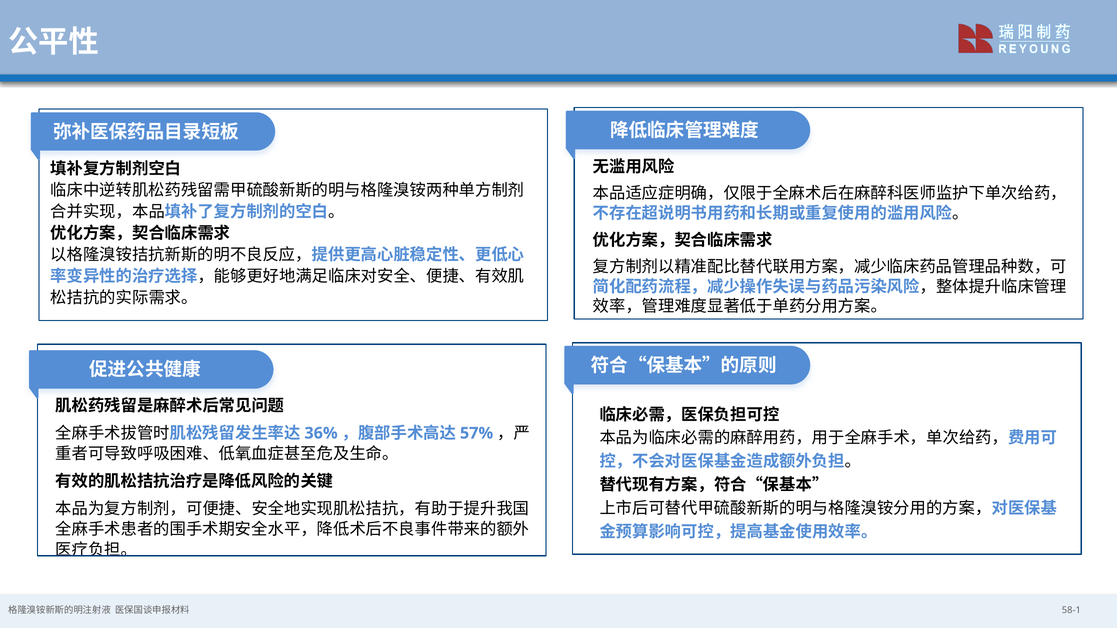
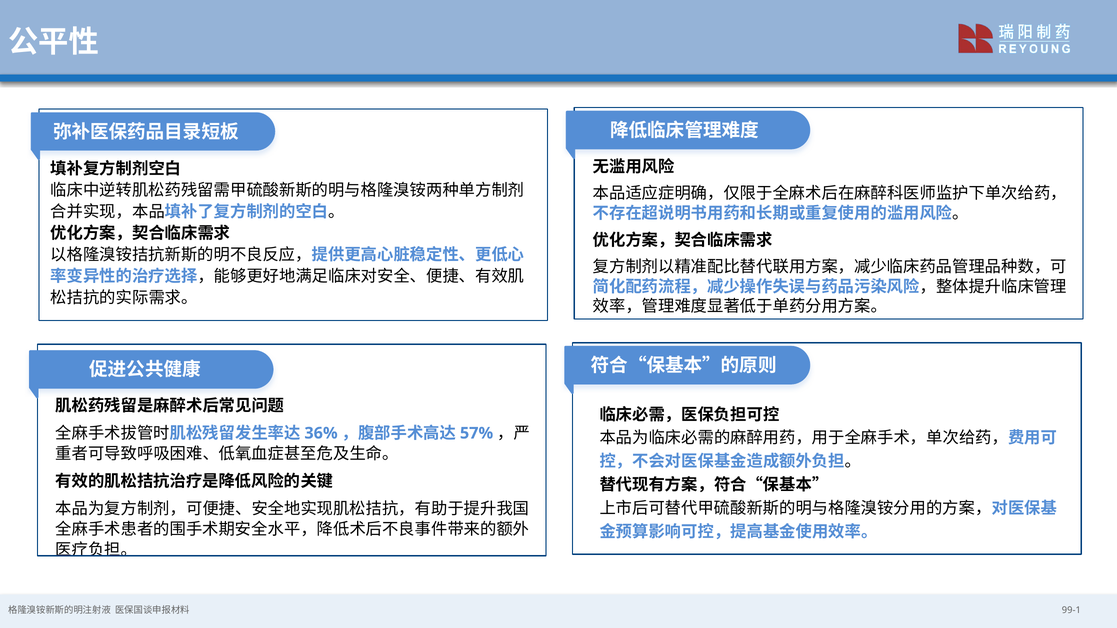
58-1: 58-1 -> 99-1 (1071, 611)
